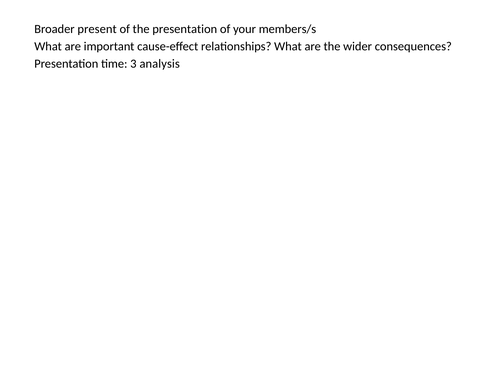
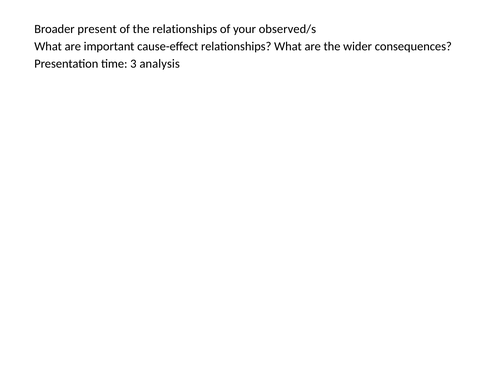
the presentation: presentation -> relationships (185, 29)
members/s: members/s -> observed/s (287, 29)
